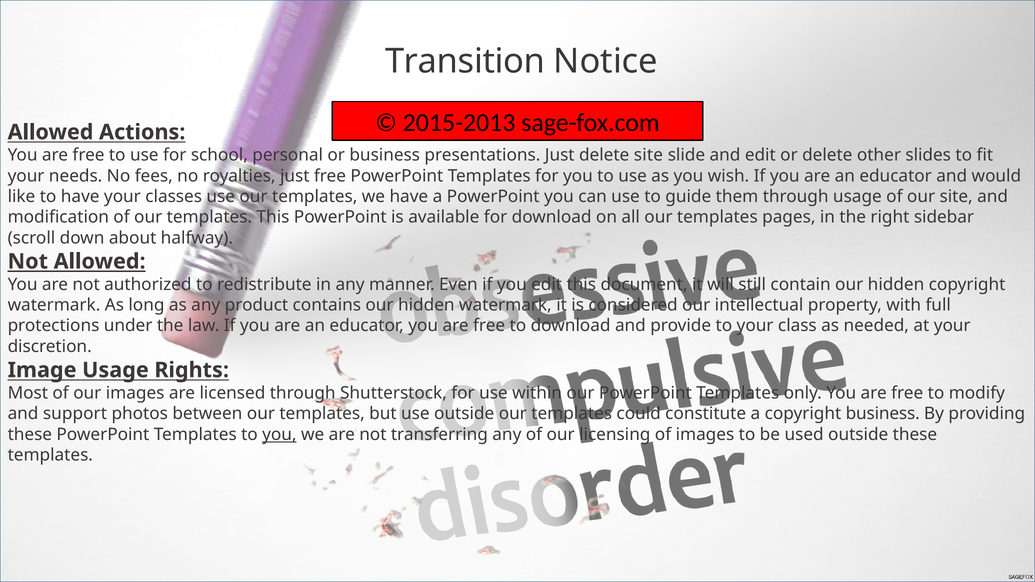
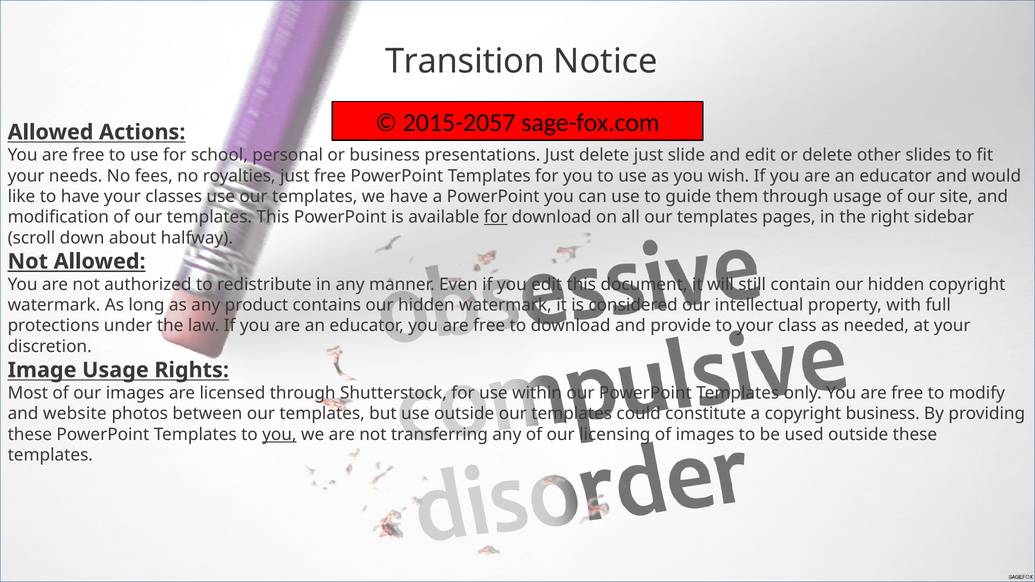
2015-2013: 2015-2013 -> 2015-2057 (459, 123)
delete site: site -> just (649, 155)
for underline: none -> present (496, 217)
support: support -> website (75, 414)
